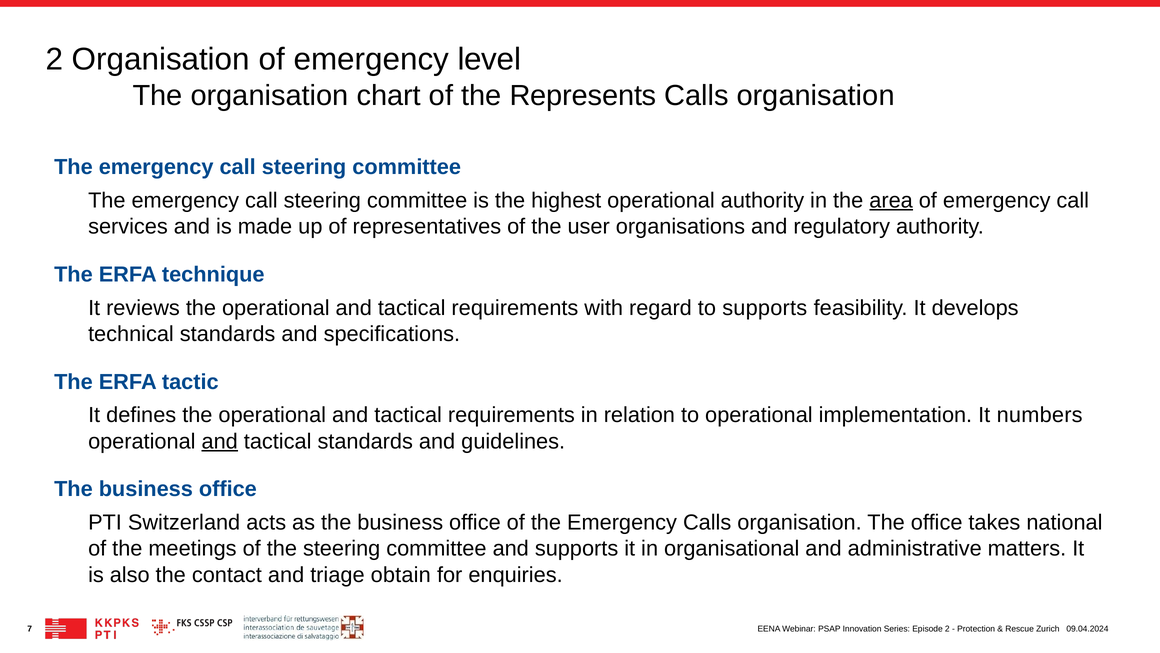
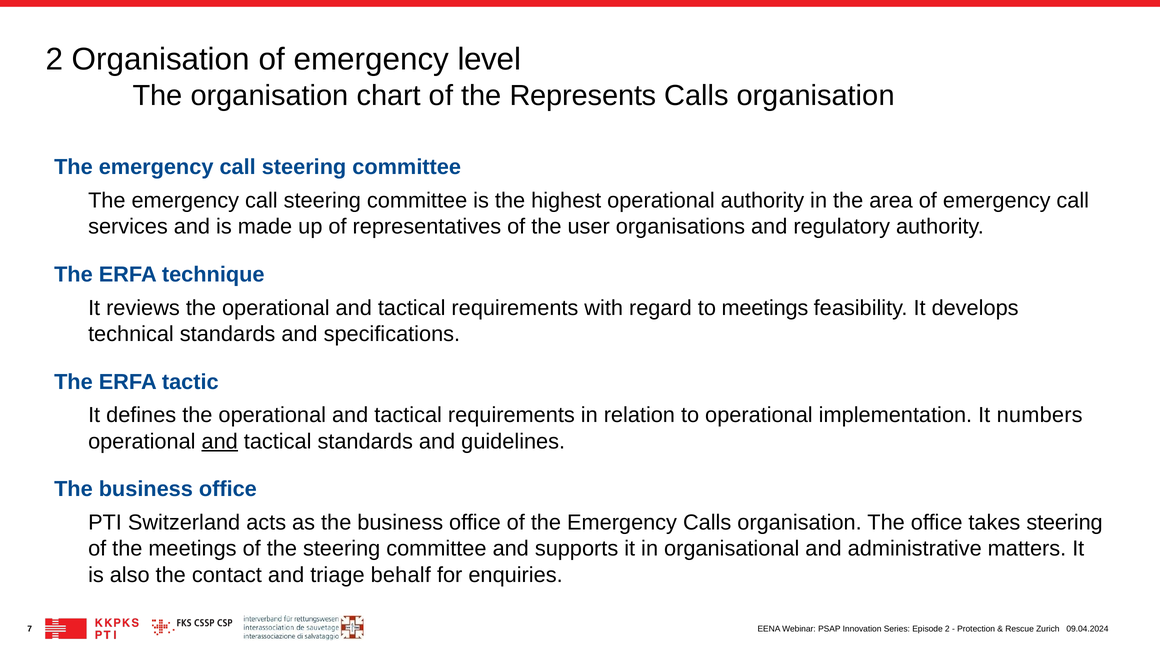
area underline: present -> none (891, 200)
to supports: supports -> meetings (765, 308)
takes national: national -> steering (1065, 522)
obtain: obtain -> behalf (401, 574)
